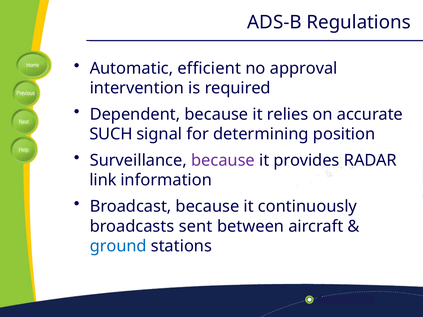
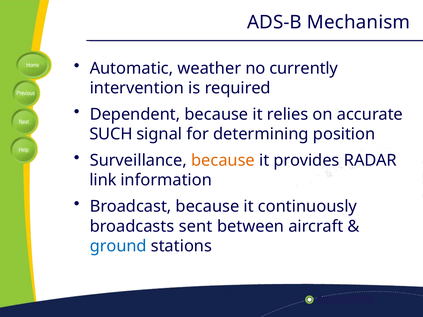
Regulations: Regulations -> Mechanism (359, 22)
efficient: efficient -> weather (209, 68)
approval: approval -> currently (304, 68)
because colour: purple -> orange (223, 161)
